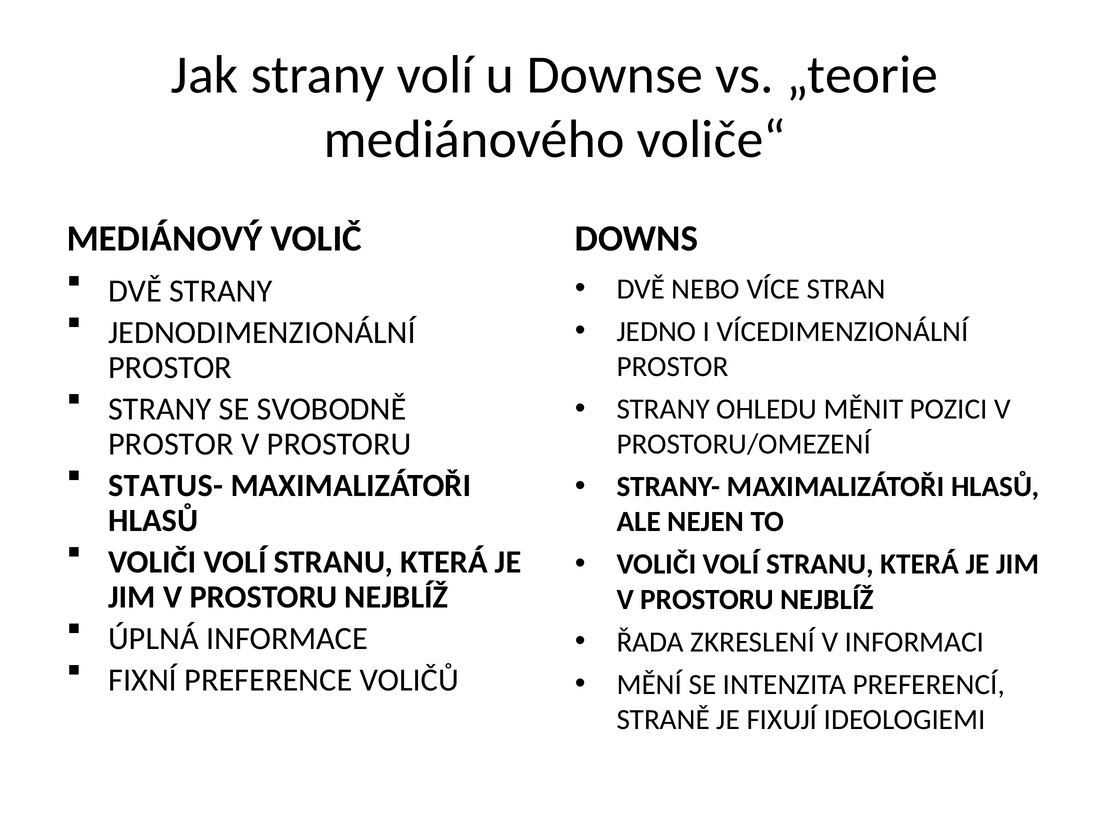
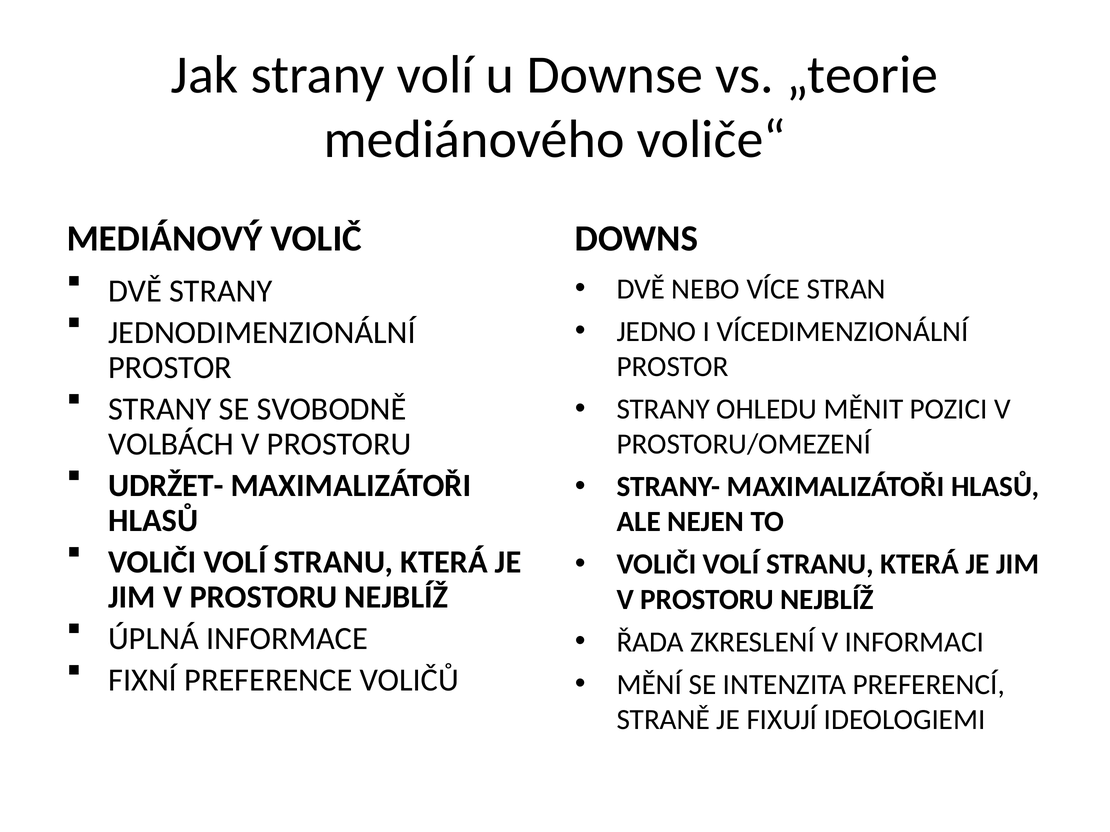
PROSTOR: PROSTOR -> VOLBÁCH (171, 444)
STATUS-: STATUS- -> UDRŽET- (166, 486)
